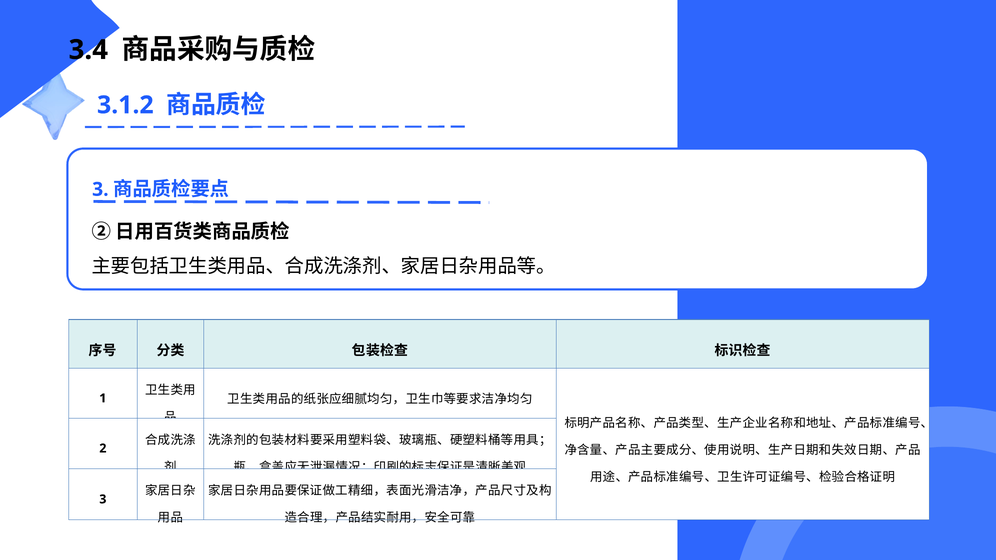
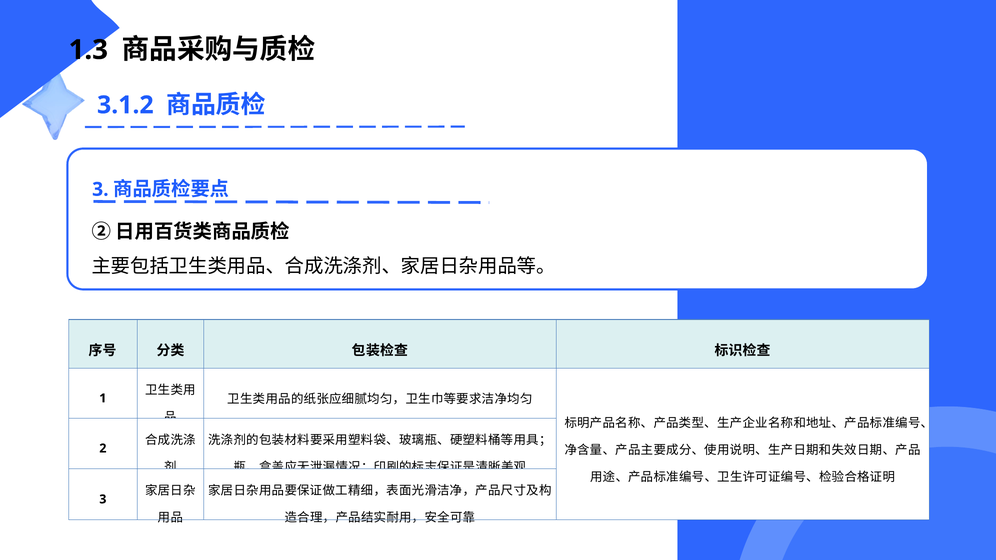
3.4: 3.4 -> 1.3 (88, 50)
